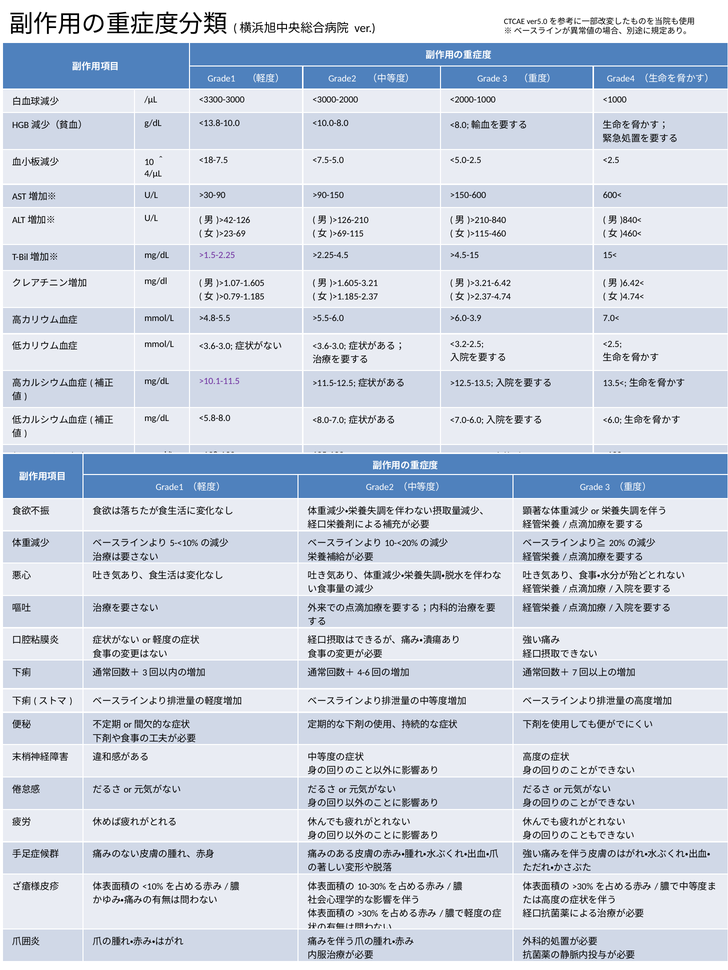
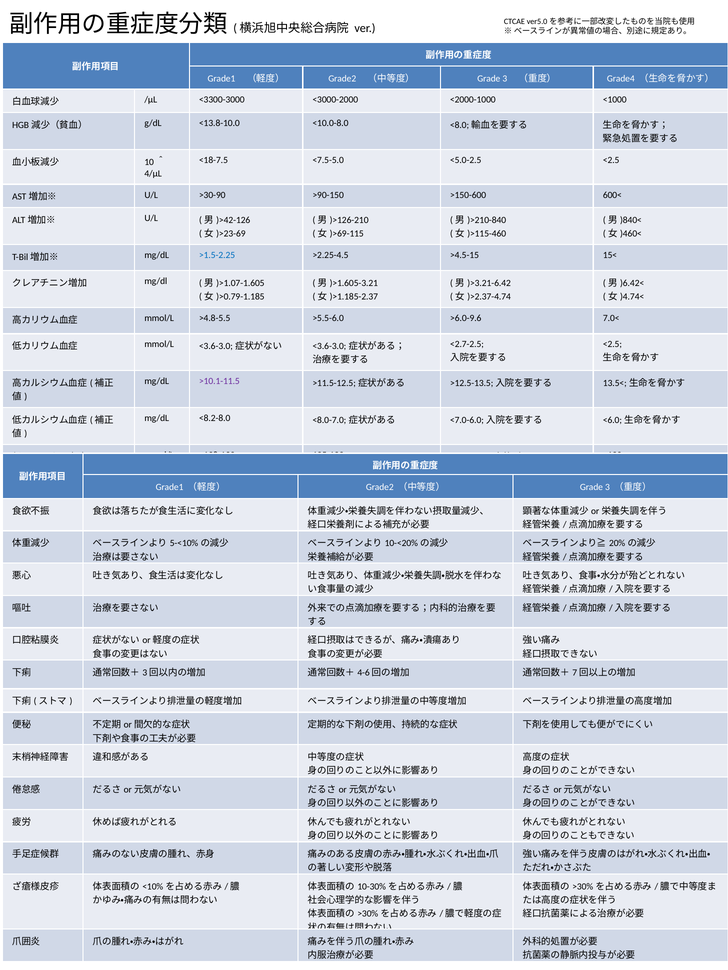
>1.5-2.25 colour: purple -> blue (217, 255)
>6.0-3.9: >6.0-3.9 -> >6.0-9.6 (466, 318)
<3.2-2.5: <3.2-2.5 -> <2.7-2.5 (467, 345)
<5.8-8.0: <5.8-8.0 -> <8.2-8.0 (215, 418)
